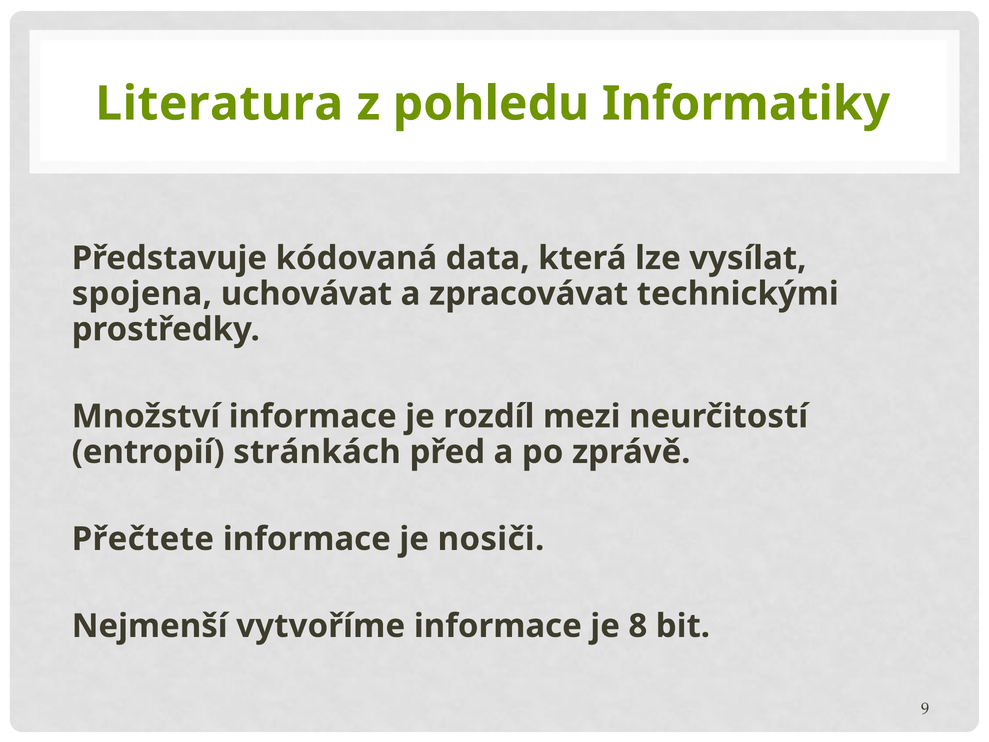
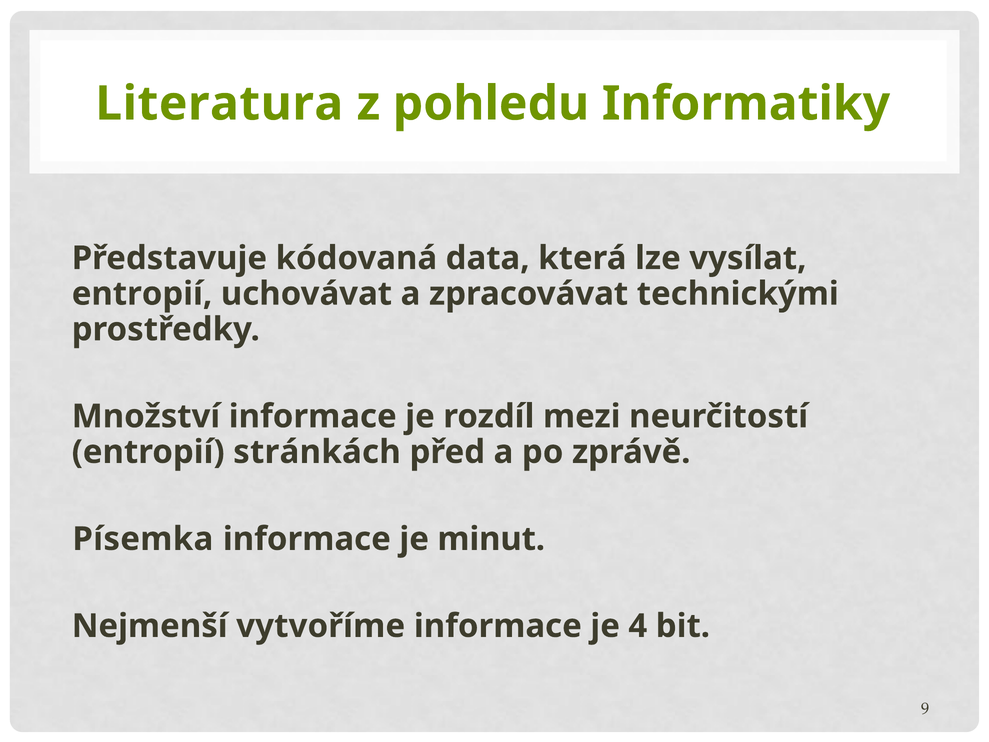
spojena: spojena -> entropií (142, 294)
Přečtete: Přečtete -> Písemka (143, 539)
nosiči: nosiči -> minut (491, 539)
8: 8 -> 4 (638, 626)
